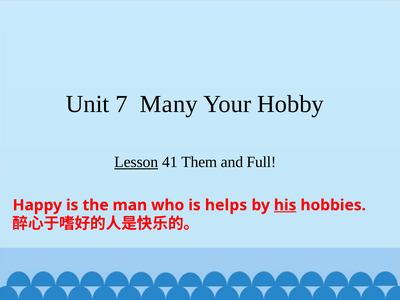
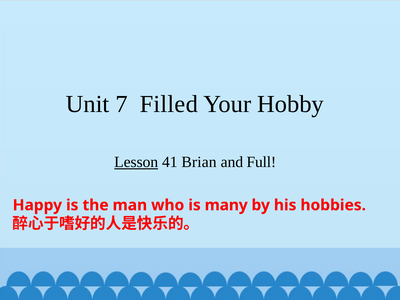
Many: Many -> Filled (169, 104)
Them: Them -> Brian (199, 162)
helps: helps -> many (226, 205)
his underline: present -> none (285, 205)
